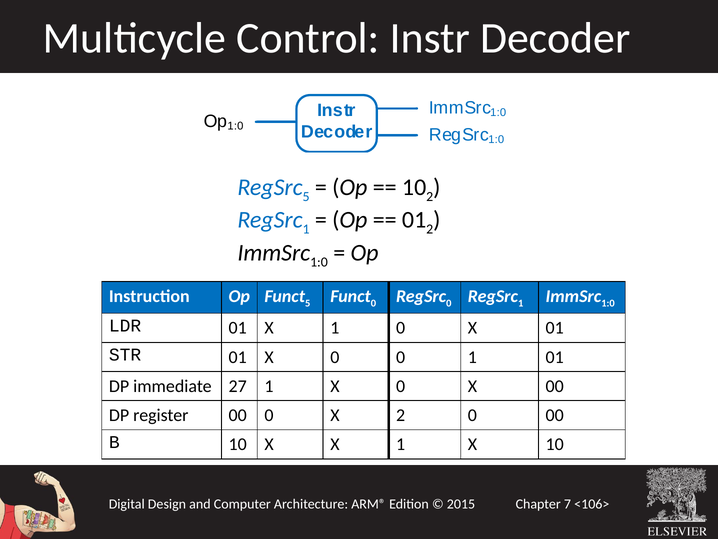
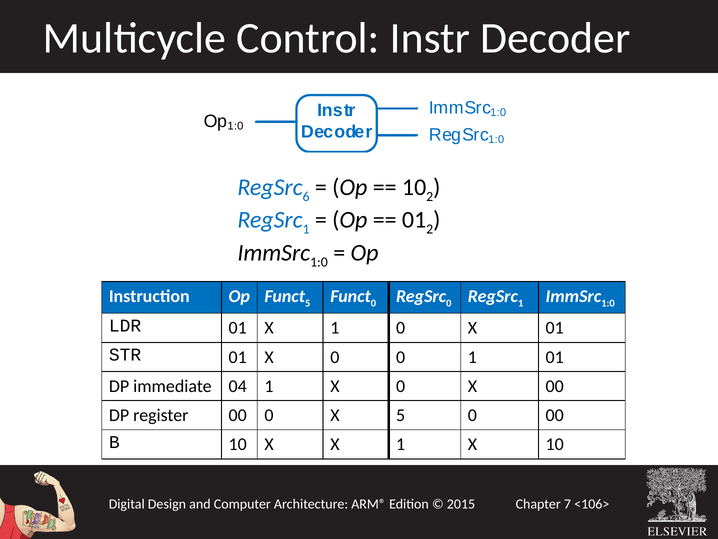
5: 5 -> 6 (306, 196)
27: 27 -> 04 (238, 386)
X 2: 2 -> 5 (401, 415)
